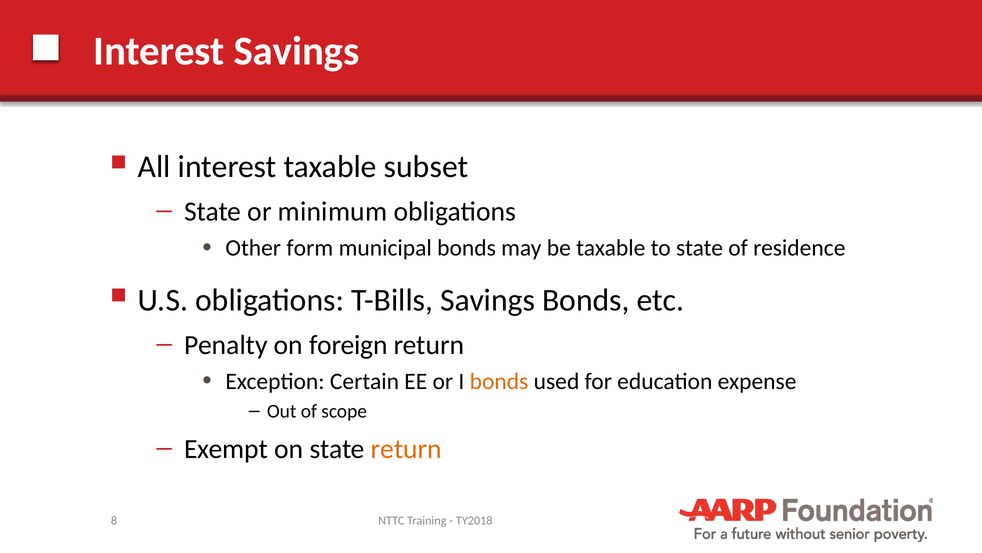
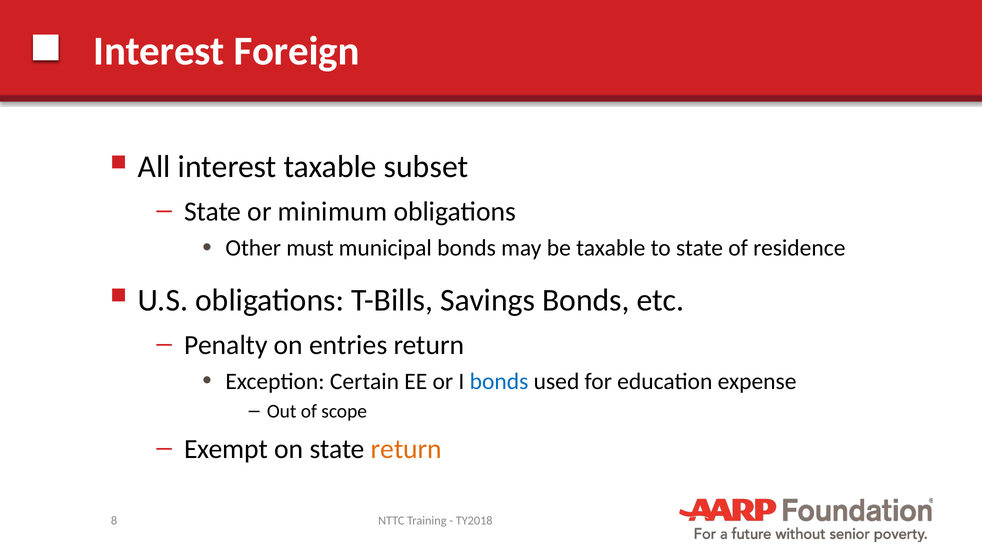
Interest Savings: Savings -> Foreign (297, 51)
form: form -> must (310, 248)
foreign: foreign -> entries (348, 345)
bonds colour: orange -> blue (499, 381)
